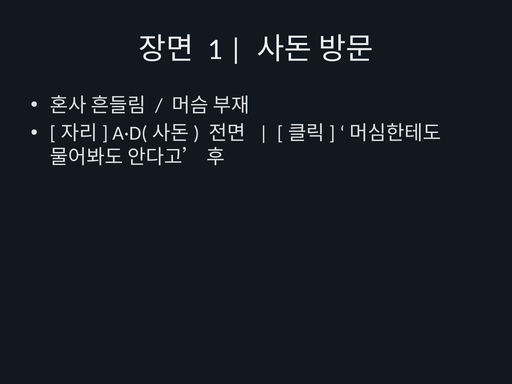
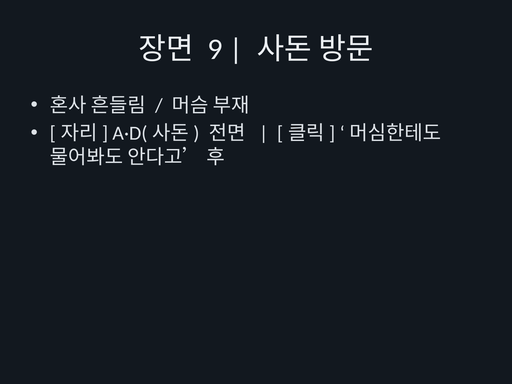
1: 1 -> 9 (215, 49)
